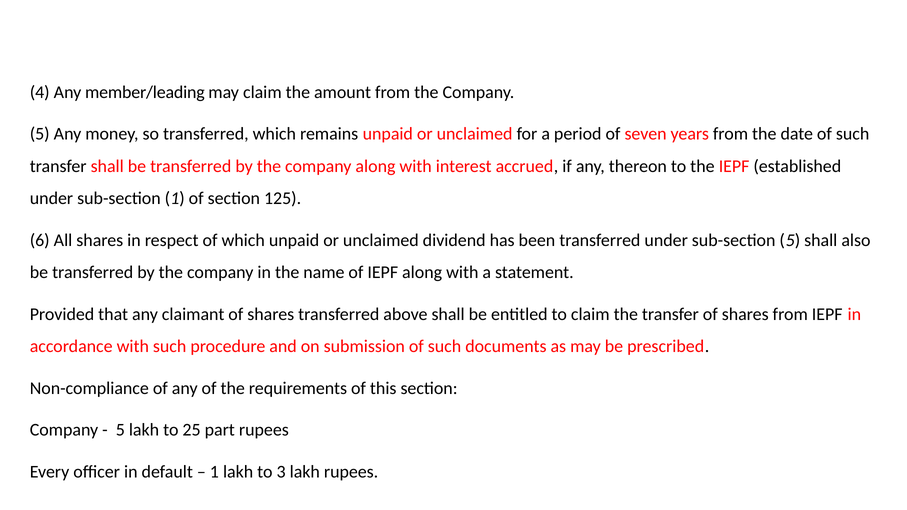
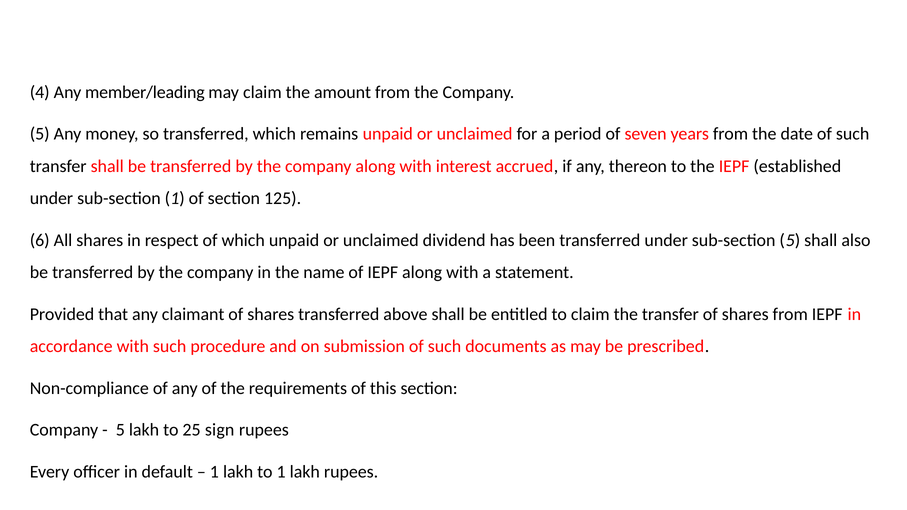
part: part -> sign (220, 430)
to 3: 3 -> 1 (281, 472)
